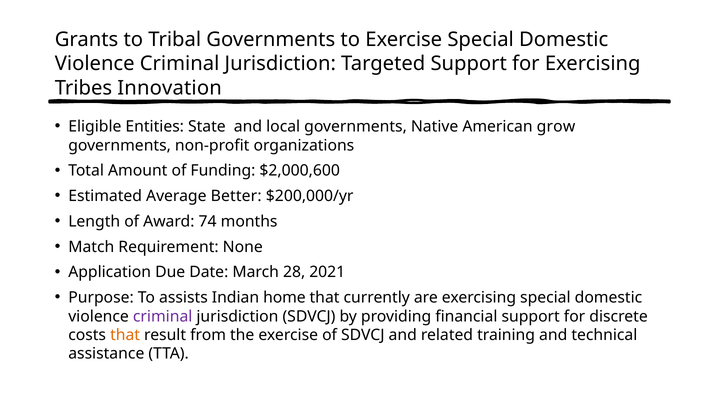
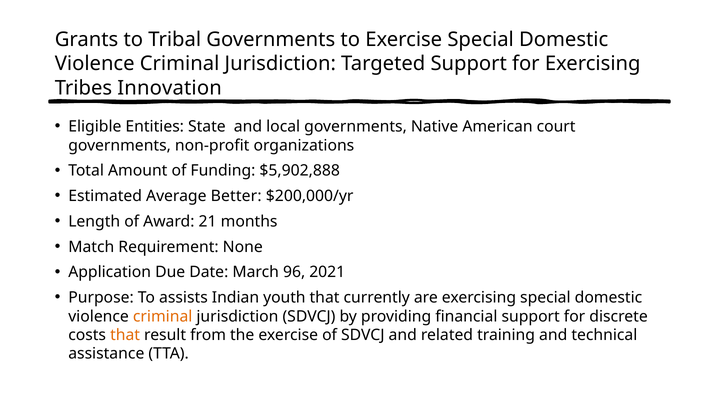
grow: grow -> court (556, 127)
$2,000,600: $2,000,600 -> $5,902,888 (300, 171)
74: 74 -> 21 (208, 222)
28: 28 -> 96 (294, 273)
home: home -> youth (284, 298)
criminal colour: purple -> orange (163, 317)
